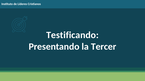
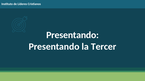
Testificando: Testificando -> Presentando (73, 35)
